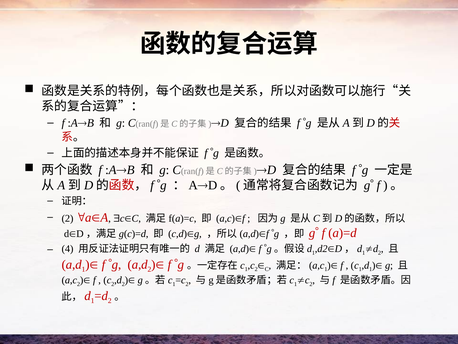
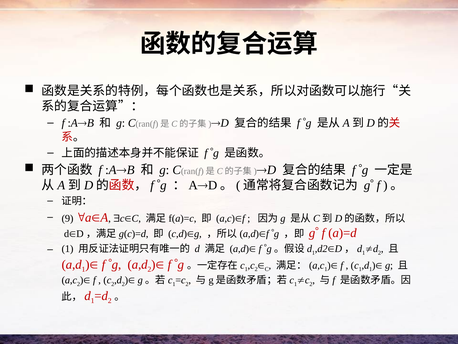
2: 2 -> 9 (68, 218)
4: 4 -> 1 (68, 249)
